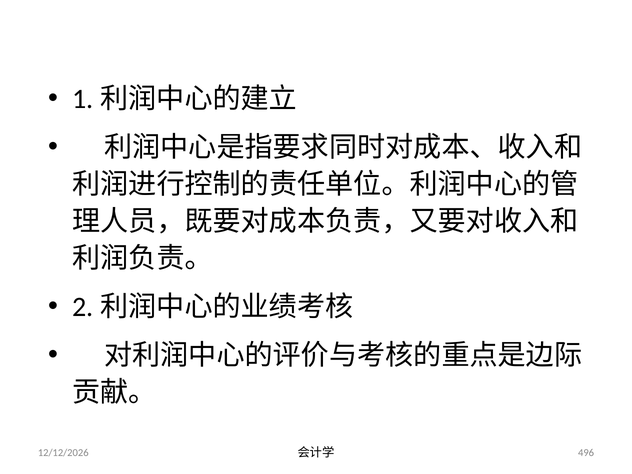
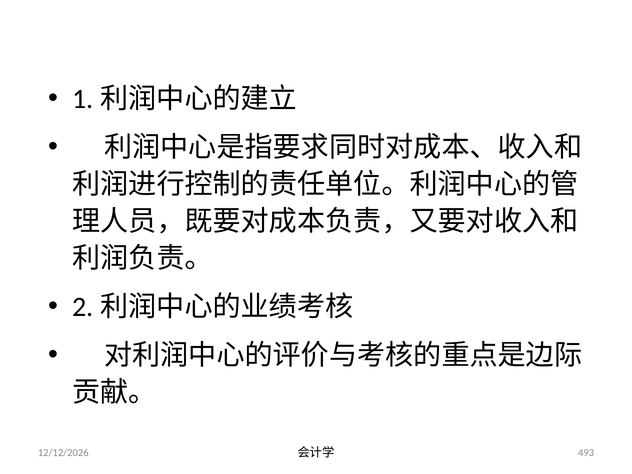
496: 496 -> 493 (586, 453)
